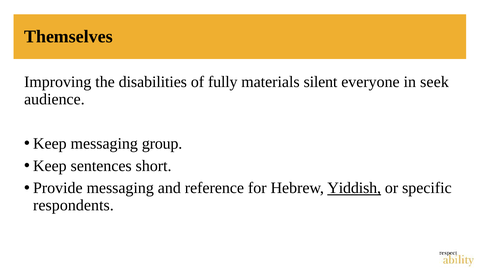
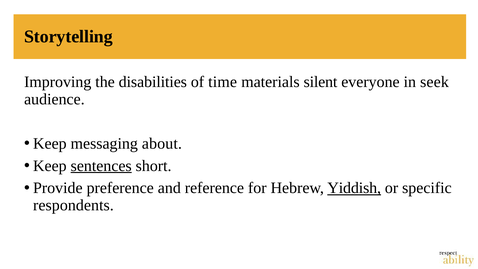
Themselves: Themselves -> Storytelling (68, 37)
fully: fully -> time (223, 82)
group: group -> about (162, 144)
sentences underline: none -> present (101, 166)
Provide messaging: messaging -> preference (120, 188)
